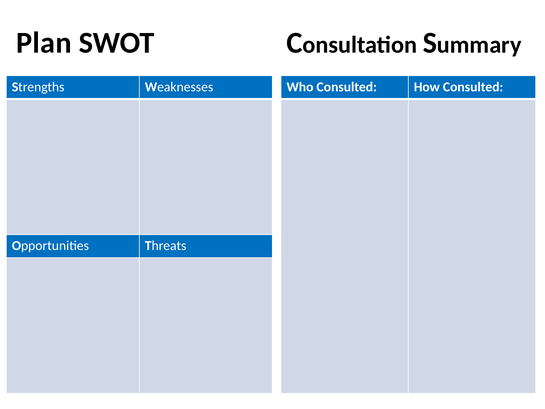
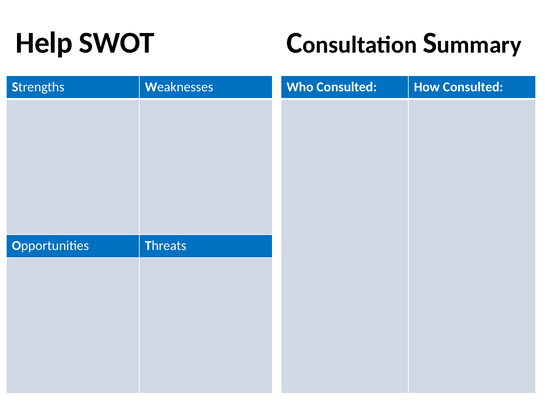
Plan: Plan -> Help (44, 43)
